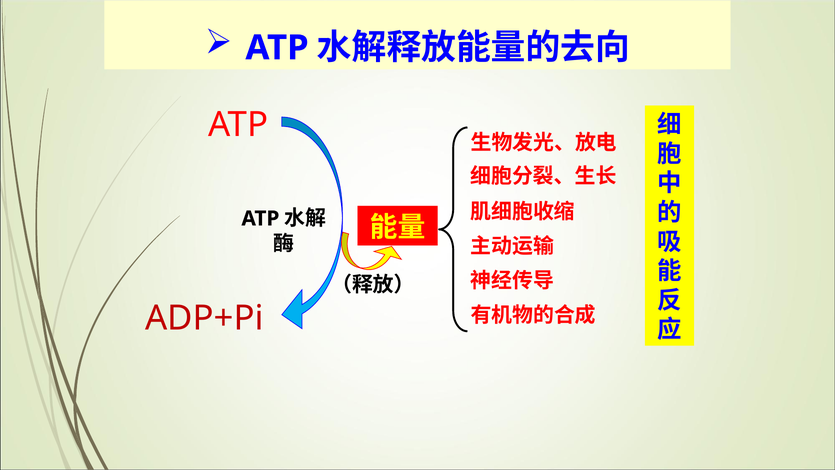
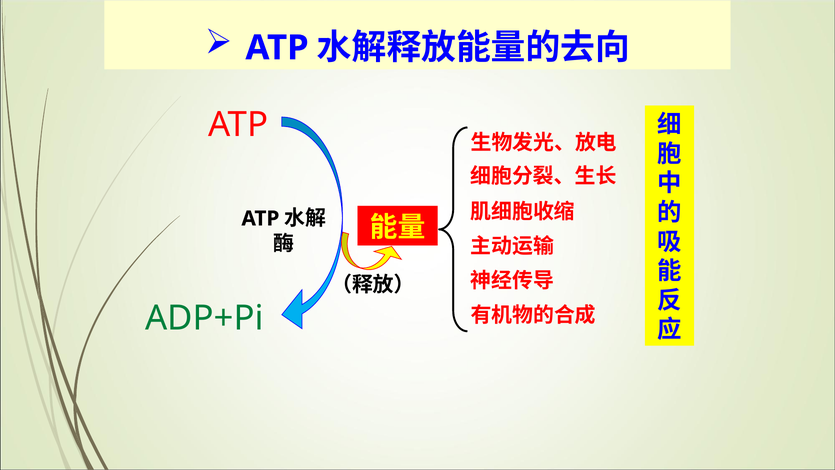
ADP+Pi colour: red -> green (204, 318)
